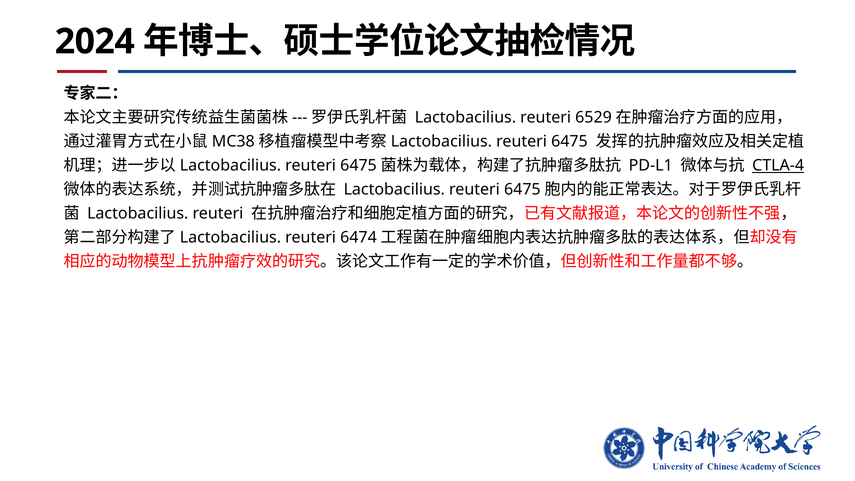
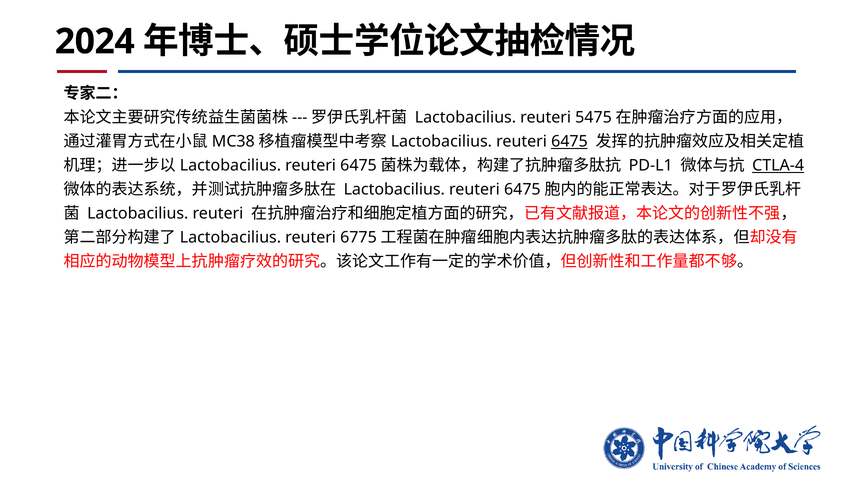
6529: 6529 -> 5475 (594, 117)
6475 underline: none -> present (569, 141)
6474: 6474 -> 6775 (359, 238)
